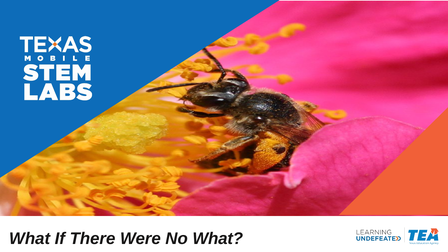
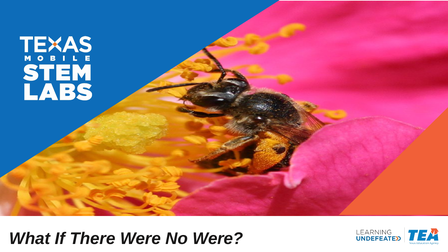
No What: What -> Were (218, 239)
